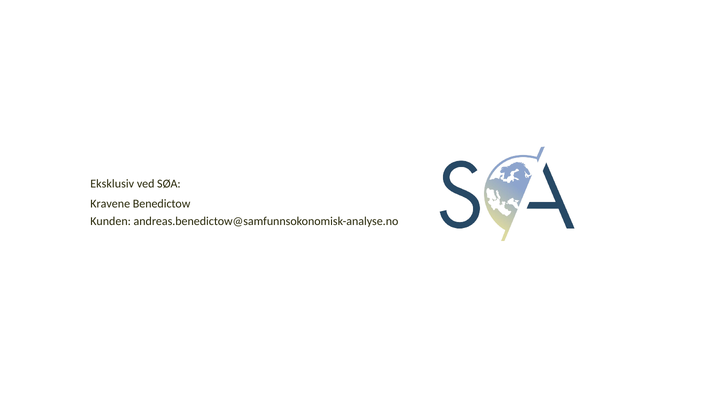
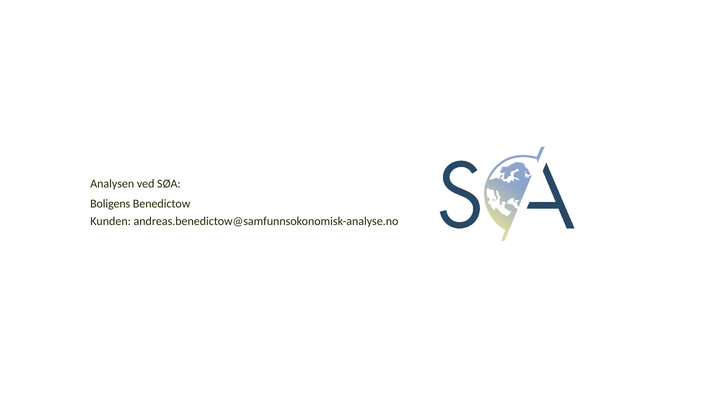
Eksklusiv: Eksklusiv -> Analysen (112, 183)
Kravene: Kravene -> Boligens (110, 203)
